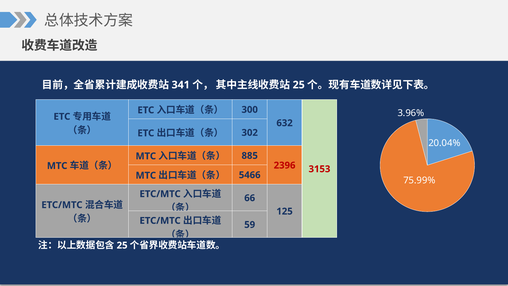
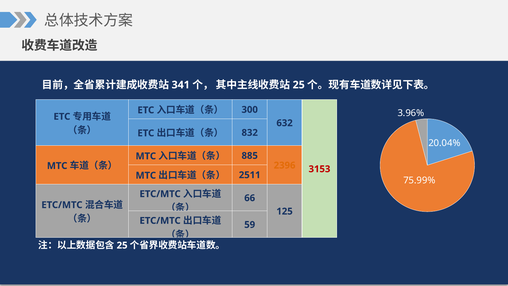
302: 302 -> 832 (250, 133)
2396 colour: red -> orange (285, 165)
5466: 5466 -> 2511 (250, 175)
